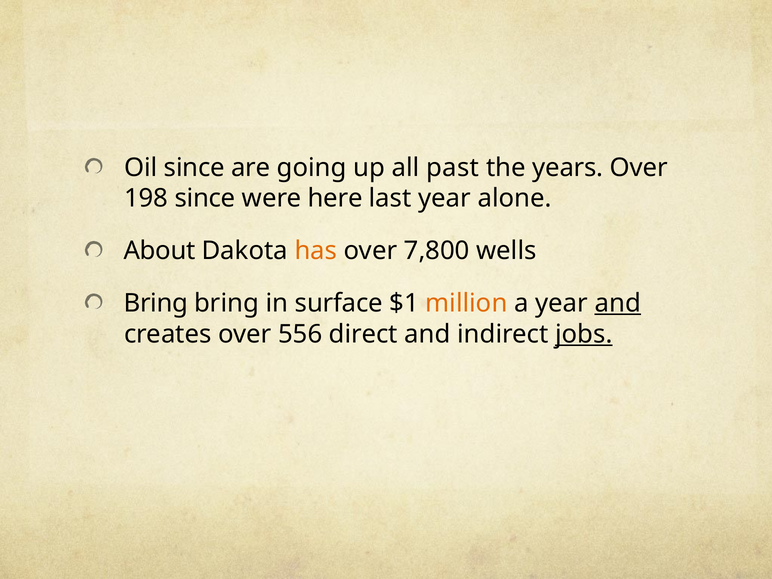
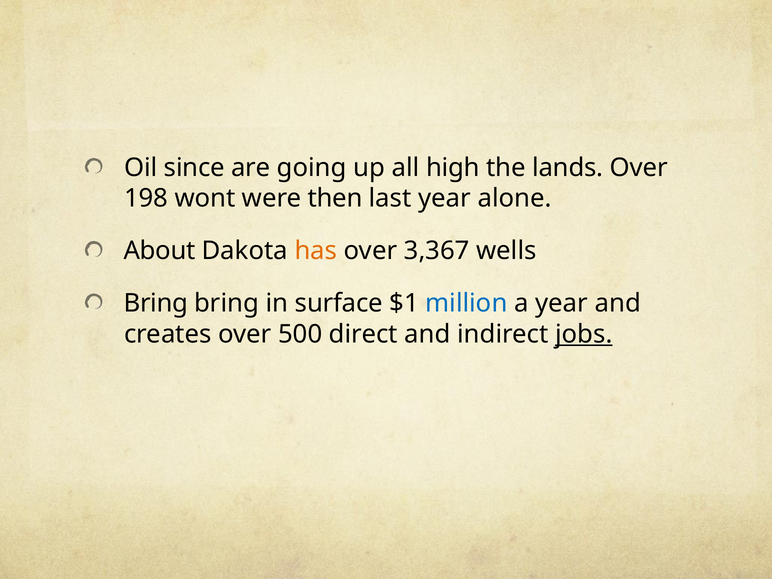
past: past -> high (453, 168)
years: years -> lands (568, 168)
198 since: since -> wont (205, 198)
here: here -> then (335, 198)
7,800: 7,800 -> 3,367 (437, 251)
million colour: orange -> blue (466, 303)
and underline: present -> none (618, 303)
556: 556 -> 500 (300, 334)
